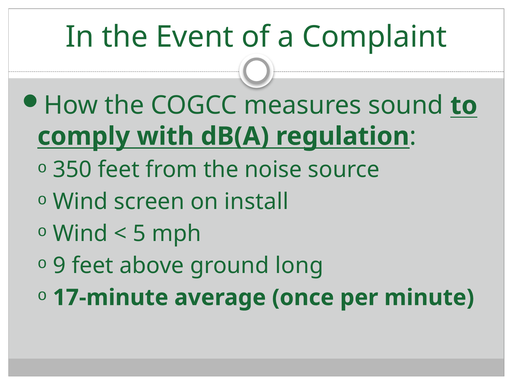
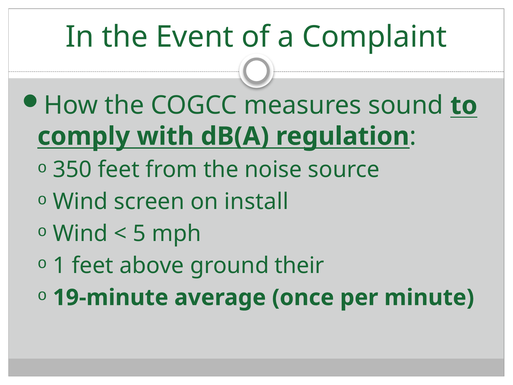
9: 9 -> 1 (59, 265)
long: long -> their (299, 265)
17-minute: 17-minute -> 19-minute (111, 297)
